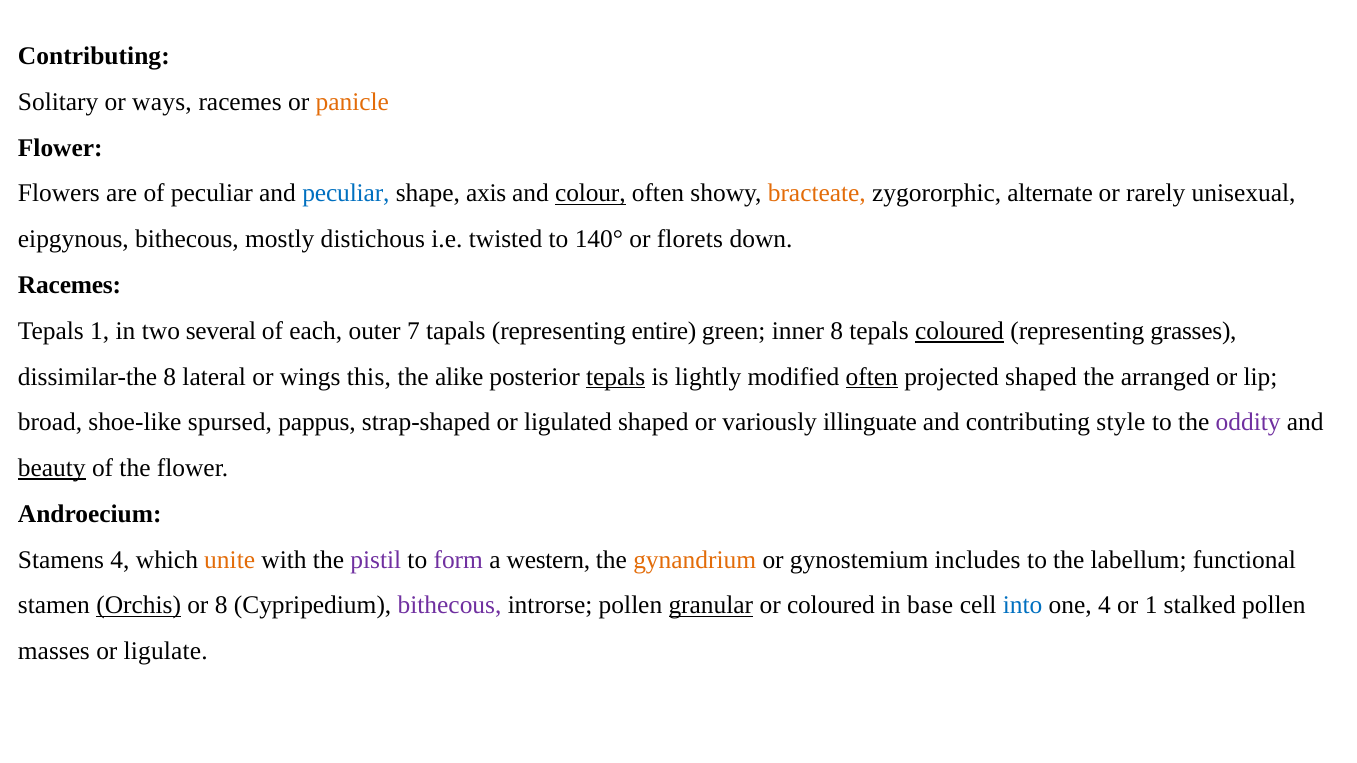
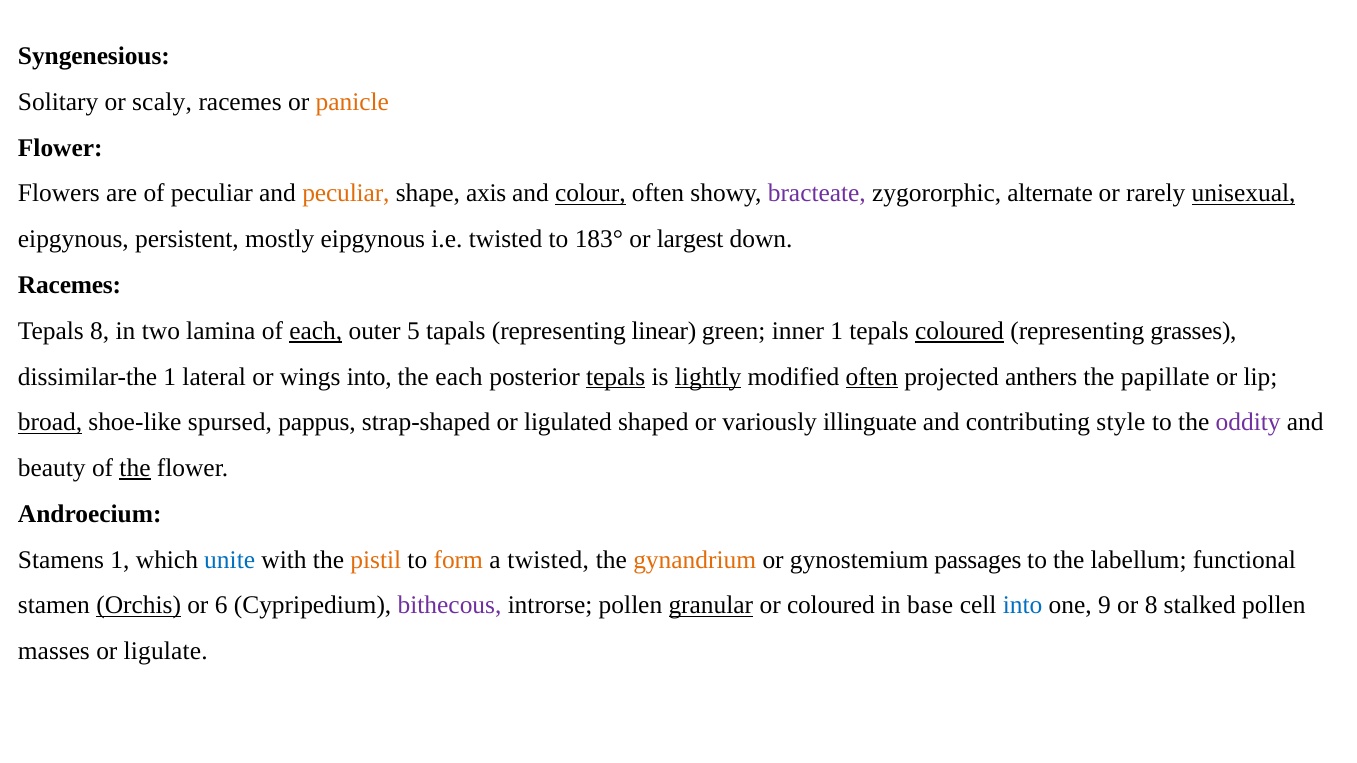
Contributing: Contributing -> Syngenesious (94, 56)
ways: ways -> scaly (162, 102)
peculiar colour: blue -> orange (346, 194)
bracteate colour: orange -> purple (817, 194)
unisexual underline: none -> present (1244, 194)
eipgynous bithecous: bithecous -> persistent (187, 239)
mostly distichous: distichous -> eipgynous (373, 239)
140°: 140° -> 183° (599, 239)
florets: florets -> largest (690, 239)
Tepals 1: 1 -> 8 (100, 331)
several: several -> lamina (221, 331)
each underline: none -> present (316, 331)
7: 7 -> 5 (414, 331)
entire: entire -> linear (664, 331)
inner 8: 8 -> 1 (837, 331)
dissimilar-the 8: 8 -> 1 (170, 377)
wings this: this -> into (369, 377)
the alike: alike -> each (459, 377)
lightly underline: none -> present (708, 377)
projected shaped: shaped -> anthers (1041, 377)
arranged: arranged -> papillate (1165, 377)
broad underline: none -> present (50, 423)
beauty underline: present -> none (52, 468)
the underline: none -> present (135, 468)
Stamens 4: 4 -> 1 (120, 560)
unite colour: orange -> blue (230, 560)
pistil colour: purple -> orange (376, 560)
form colour: purple -> orange (458, 560)
a western: western -> twisted (548, 560)
includes: includes -> passages (978, 560)
or 8: 8 -> 6 (221, 606)
one 4: 4 -> 9 (1105, 606)
or 1: 1 -> 8 (1151, 606)
